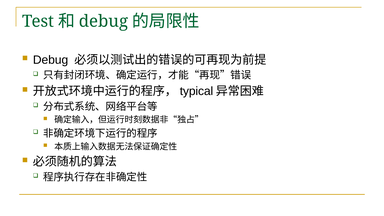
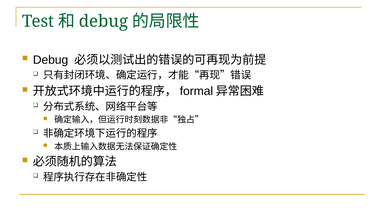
typical: typical -> formal (196, 91)
